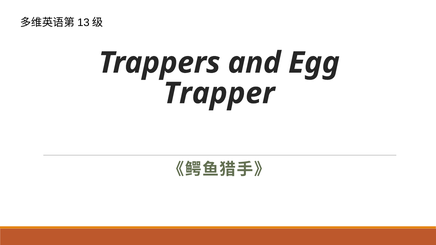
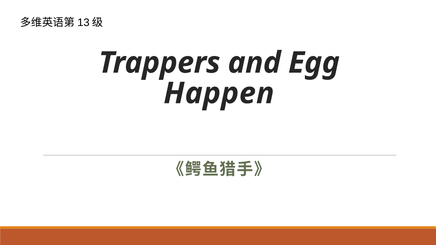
Trapper: Trapper -> Happen (219, 93)
